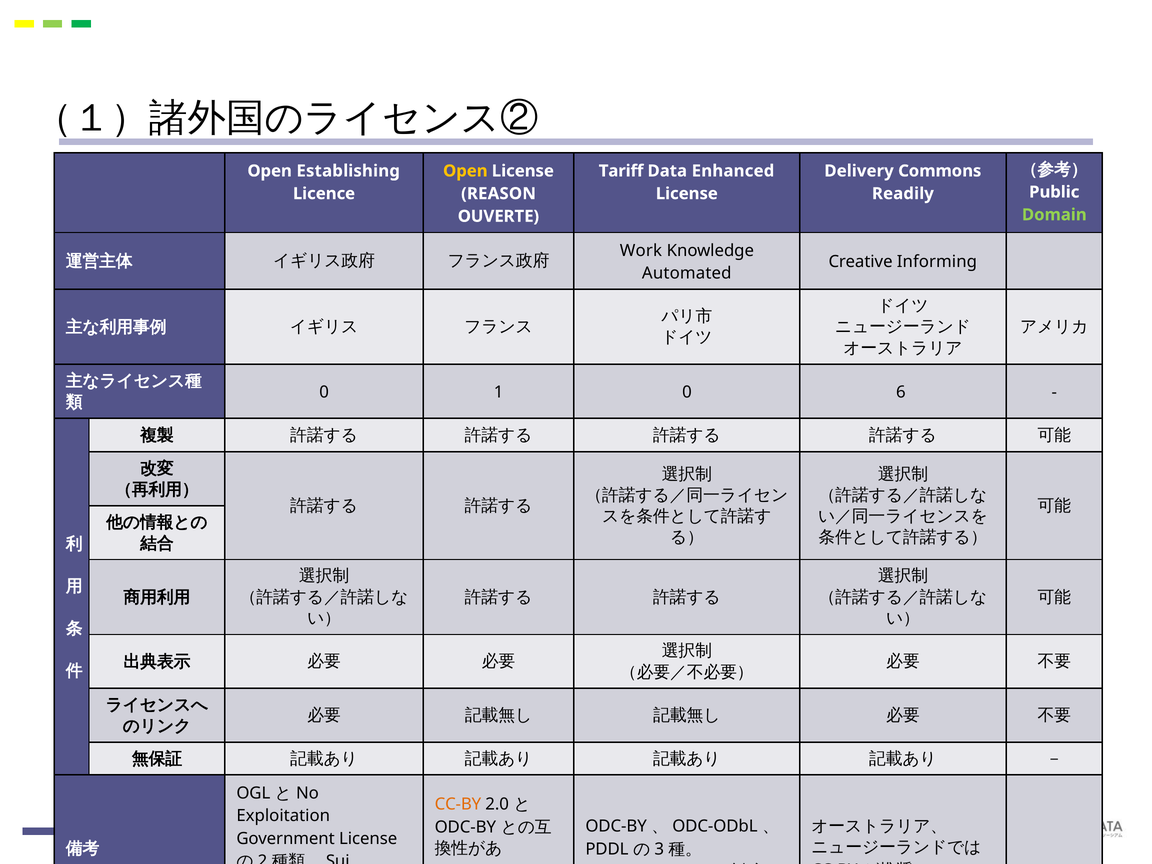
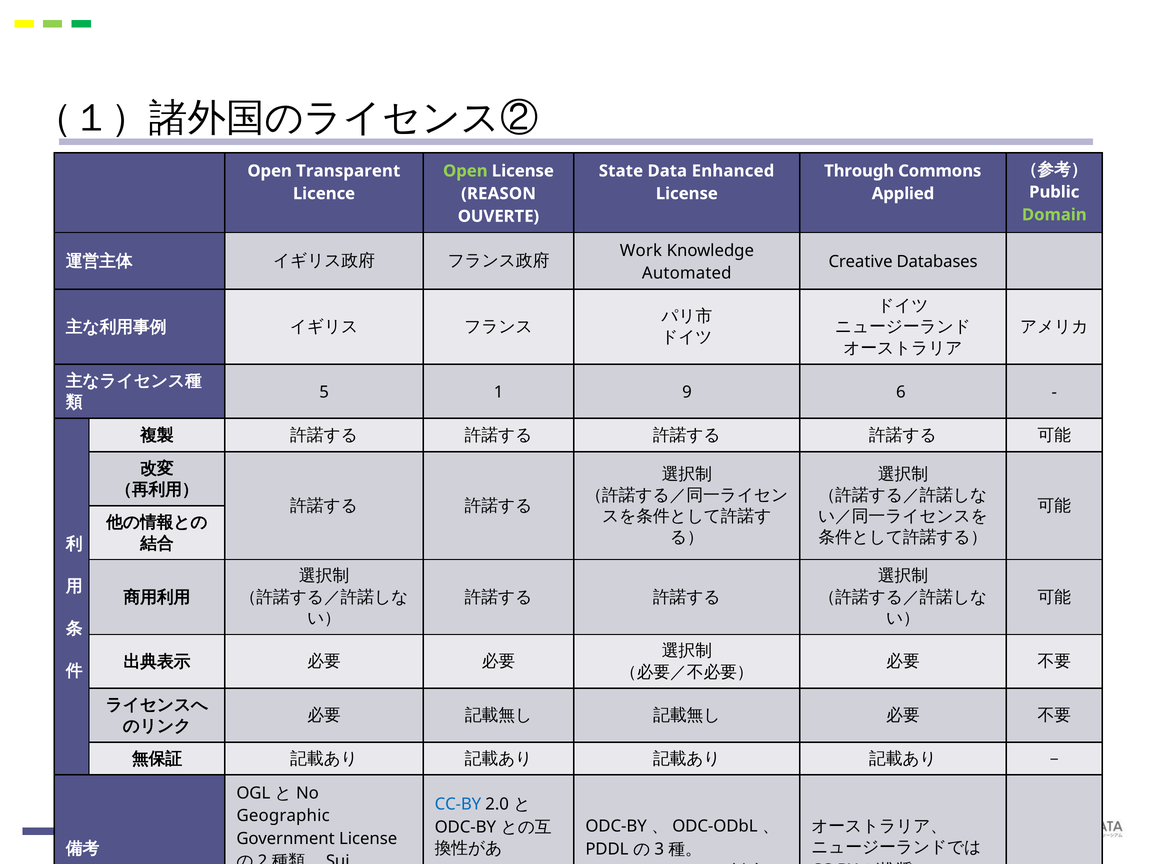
Establishing: Establishing -> Transparent (348, 171)
Open colour: yellow -> light green (465, 171)
Tariff: Tariff -> State (621, 171)
Delivery: Delivery -> Through (859, 171)
Readily: Readily -> Applied (903, 194)
Informing: Informing -> Databases (937, 262)
0: 0 -> 5 (324, 392)
1 0: 0 -> 9 (687, 392)
CC-BY colour: orange -> blue (458, 804)
Exploitation: Exploitation -> Geographic (283, 816)
